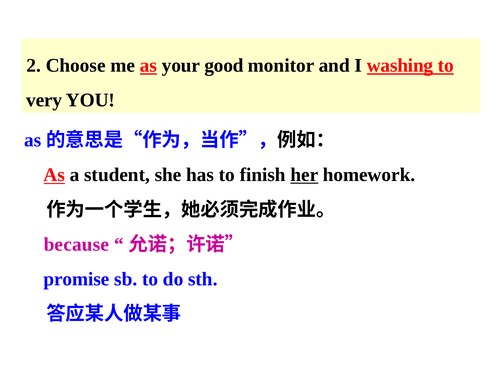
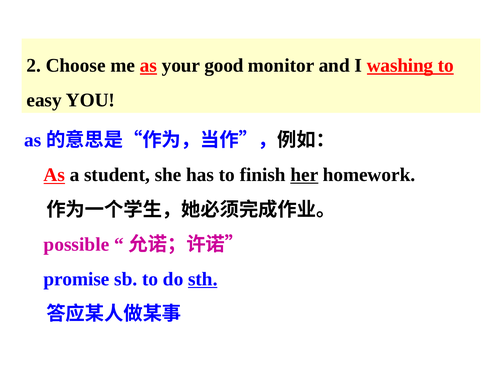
very: very -> easy (44, 100)
because: because -> possible (76, 244)
sth underline: none -> present (203, 279)
